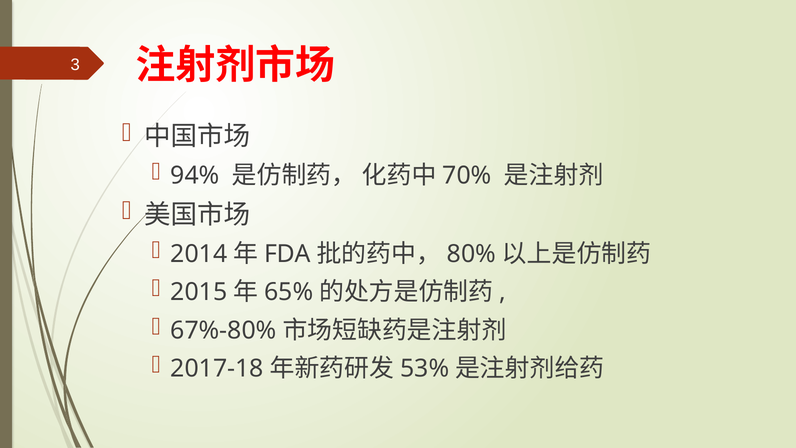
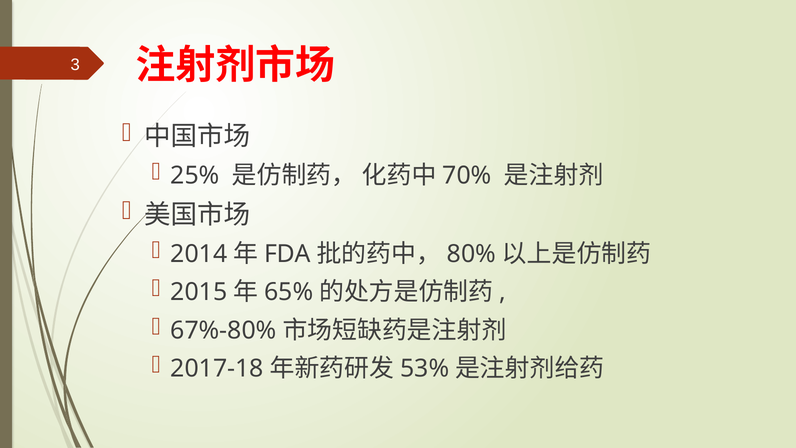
94%: 94% -> 25% (195, 176)
